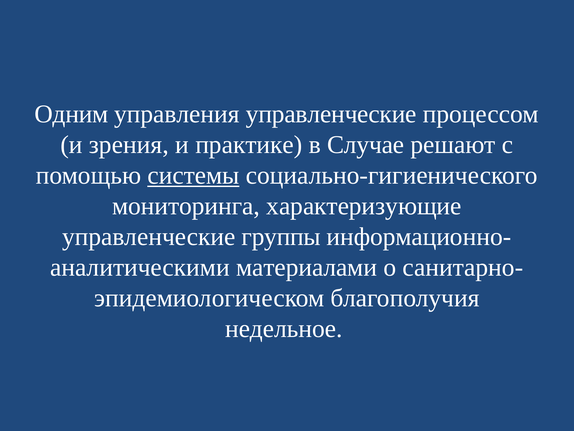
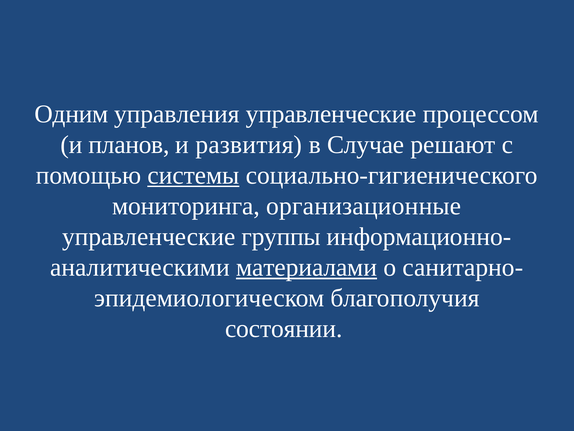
зрения: зрения -> планов (129, 145)
практике: практике -> развития (249, 145)
характеризующие: характеризующие -> организационные (364, 206)
материалами underline: none -> present (307, 267)
недельное: недельное -> состоянии (284, 328)
